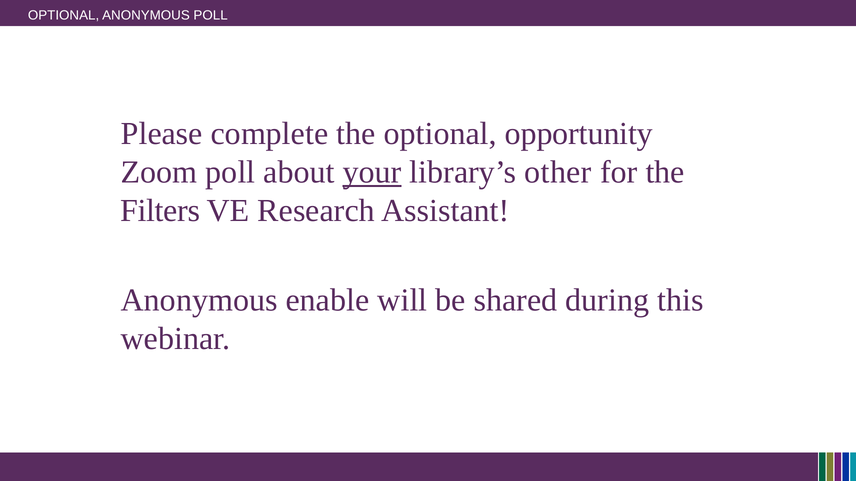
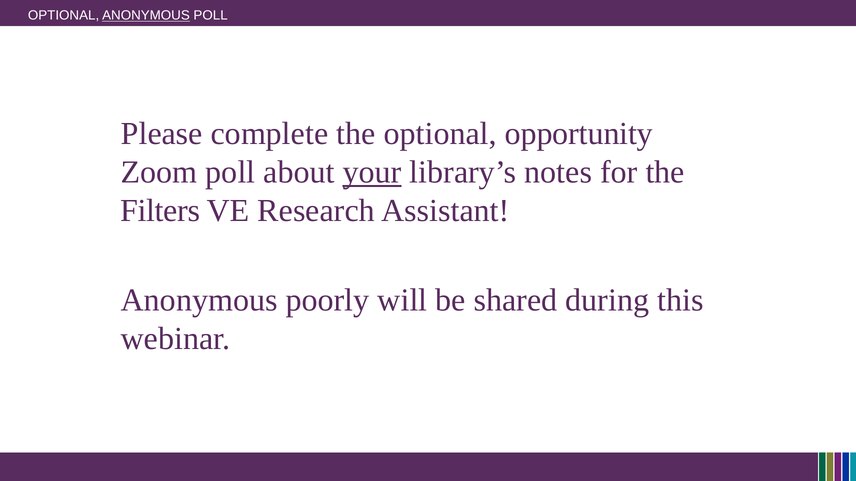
ANONYMOUS underline: none -> present (146, 15)
other: other -> notes (558, 172)
enable: enable -> poorly (328, 301)
